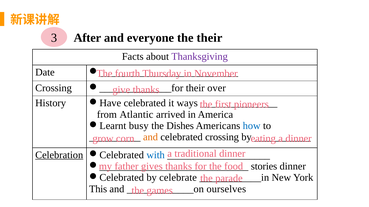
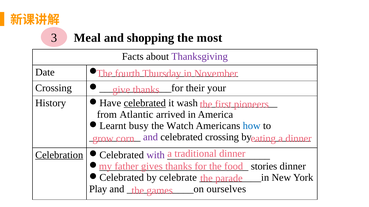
After: After -> Meal (87, 38)
everyone: everyone -> shopping (151, 38)
the their: their -> most (209, 38)
over: over -> your (217, 88)
celebrated underline: none -> present (145, 103)
ways: ways -> wash (187, 103)
Dishes: Dishes -> Watch (180, 126)
and colour: orange -> purple (151, 137)
with colour: blue -> purple (156, 155)
This: This -> Play (98, 189)
